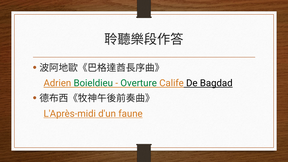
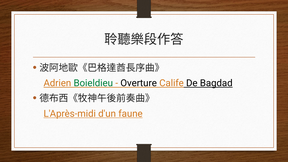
Overture colour: green -> black (139, 83)
